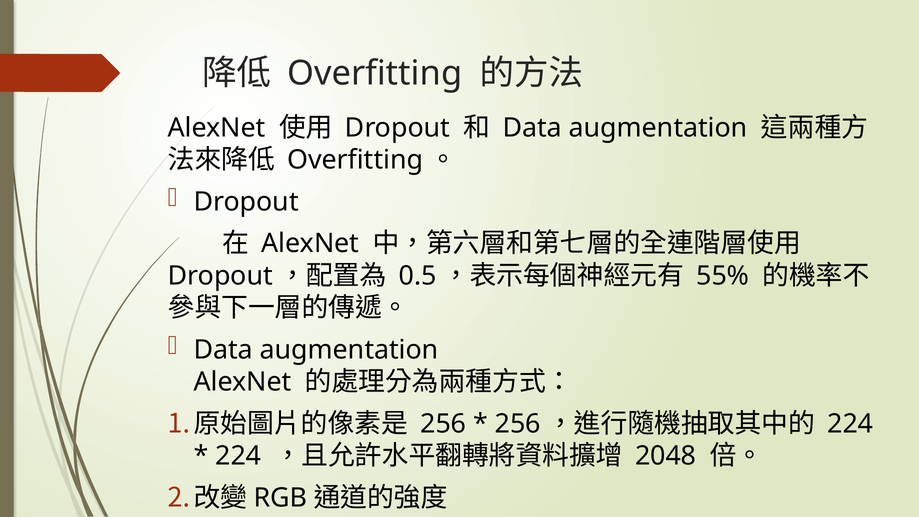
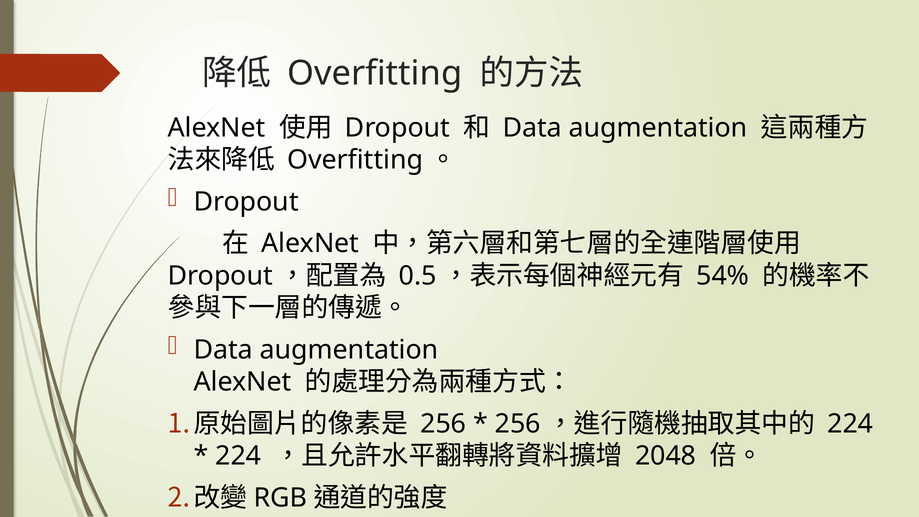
55%: 55% -> 54% (723, 276)
